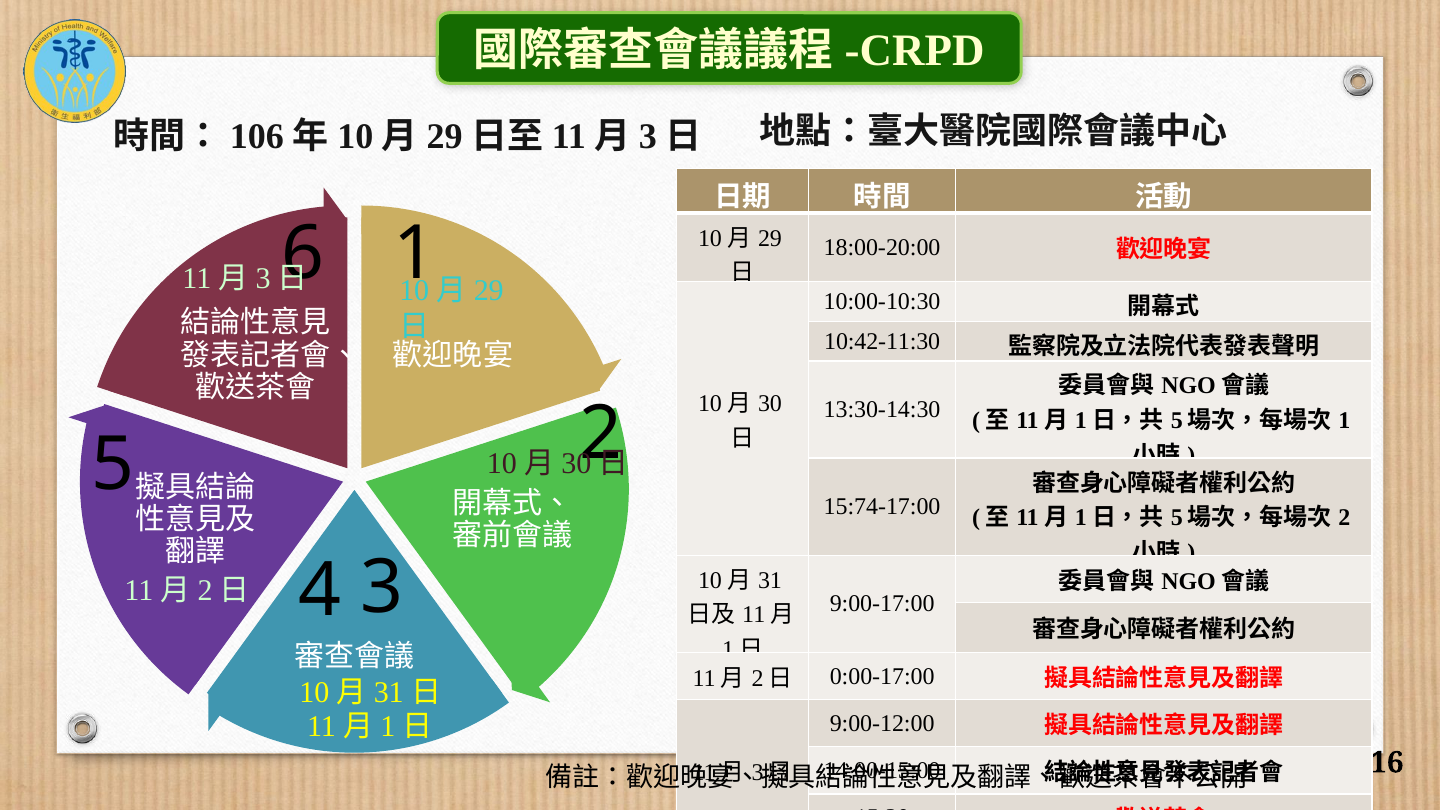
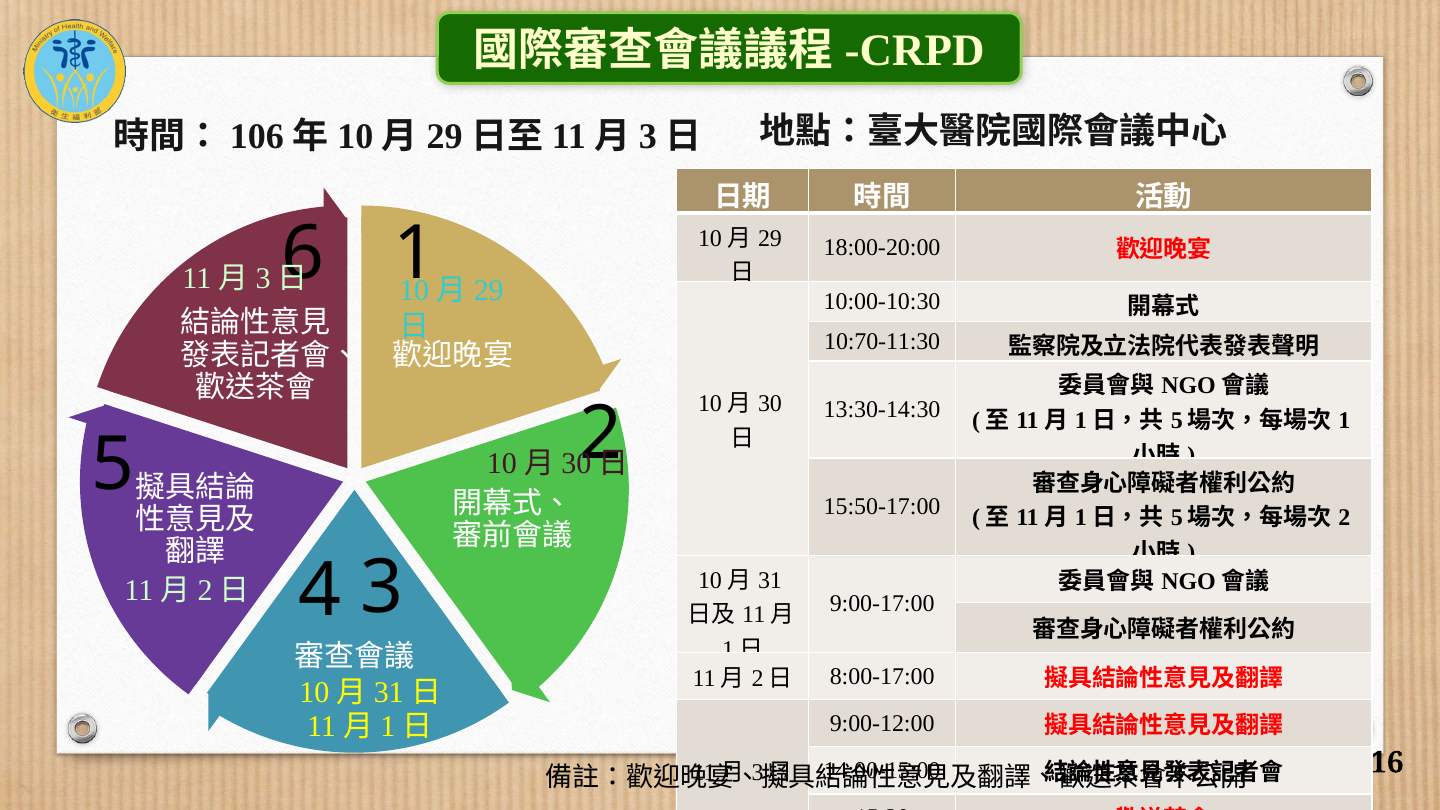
10:42-11:30: 10:42-11:30 -> 10:70-11:30 (882, 341)
15:74-17:00: 15:74-17:00 -> 15:50-17:00 (882, 507)
0:00-17:00: 0:00-17:00 -> 8:00-17:00 (882, 676)
